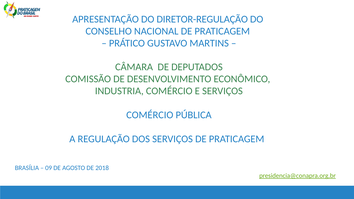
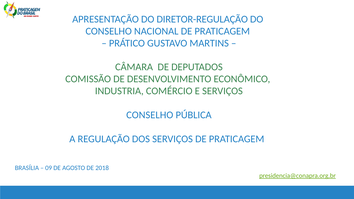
COMÉRCIO: COMÉRCIO -> CONSELHO (150, 115)
